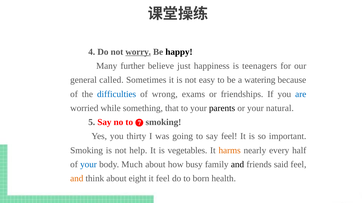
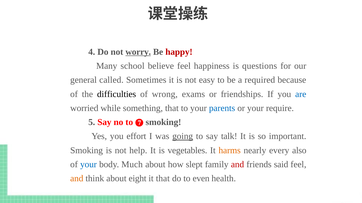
happy colour: black -> red (179, 52)
further: further -> school (133, 66)
believe just: just -> feel (184, 66)
teenagers: teenagers -> questions (260, 66)
watering: watering -> required (260, 80)
difficulties colour: blue -> black (117, 94)
parents colour: black -> blue (222, 108)
natural: natural -> require (280, 108)
thirty: thirty -> effort (136, 137)
going underline: none -> present (183, 137)
say feel: feel -> talk (229, 137)
half: half -> also (299, 151)
busy: busy -> slept (194, 165)
and colour: black -> red (238, 165)
it feel: feel -> that (163, 179)
born: born -> even (201, 179)
